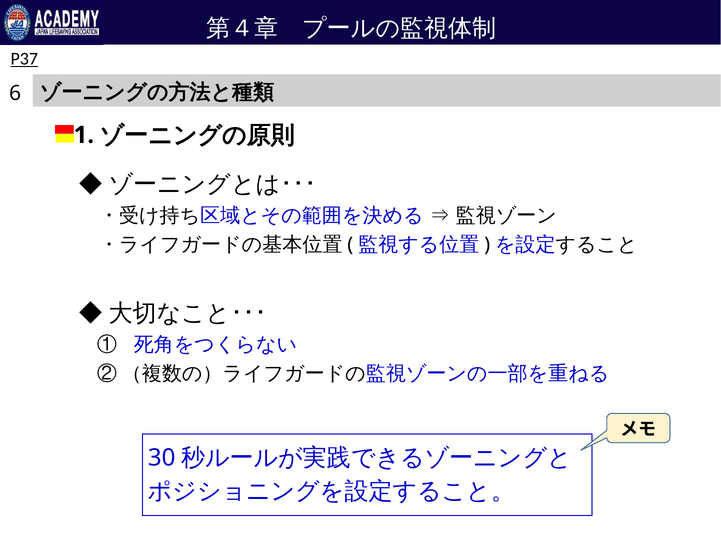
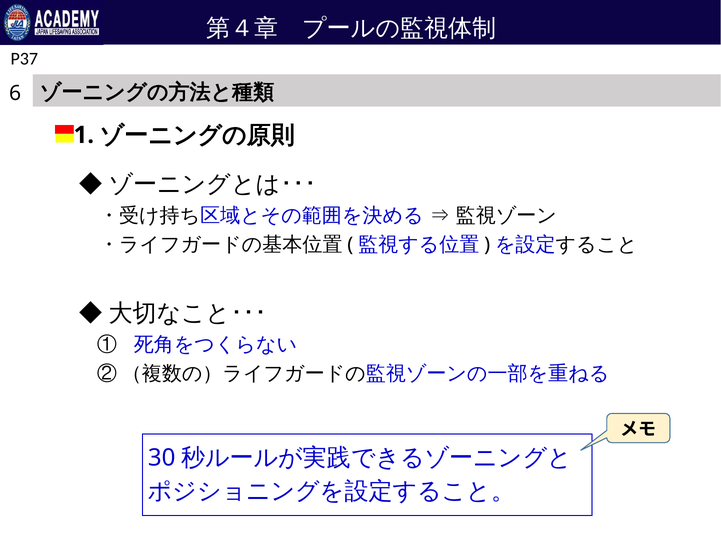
P37 underline: present -> none (24, 59)
